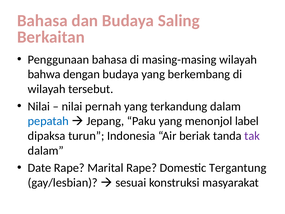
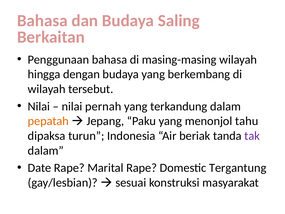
bahwa: bahwa -> hingga (44, 74)
pepatah colour: blue -> orange (48, 121)
label: label -> tahu (247, 121)
